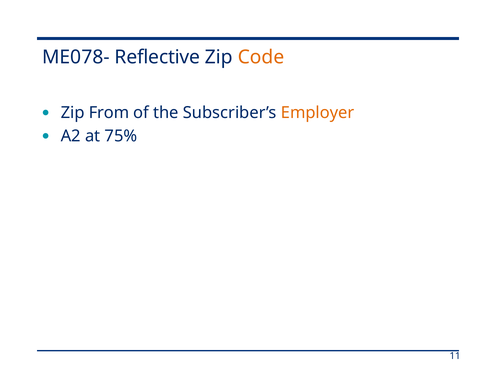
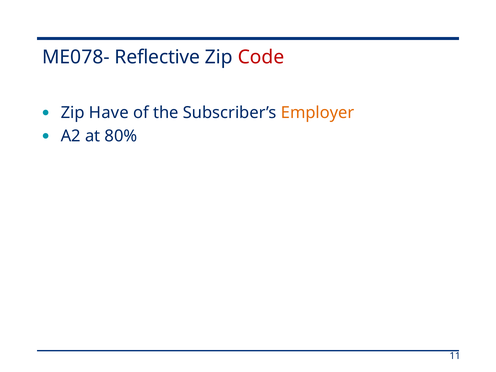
Code colour: orange -> red (261, 57)
From: From -> Have (109, 113)
75%: 75% -> 80% (121, 136)
